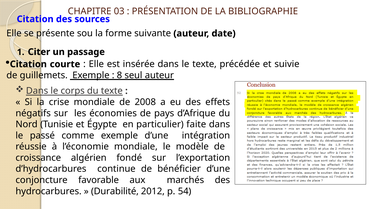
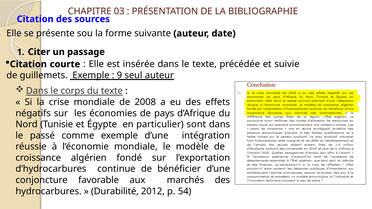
8: 8 -> 9 (119, 75)
faite: faite -> sont (196, 124)
